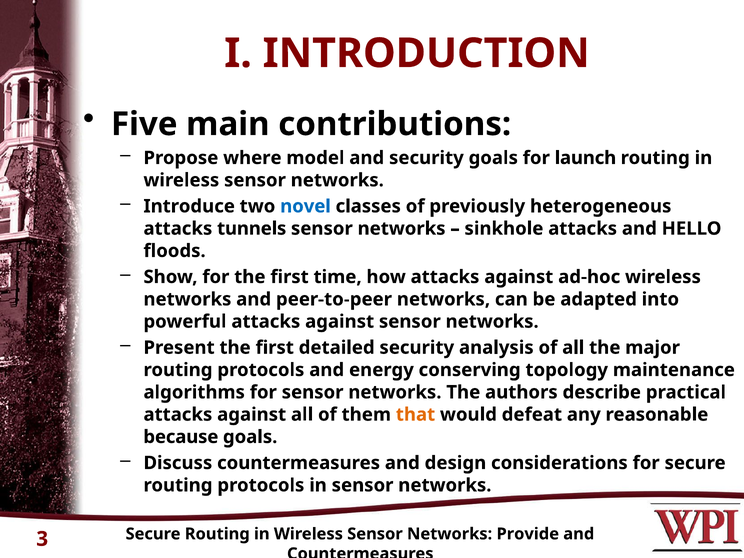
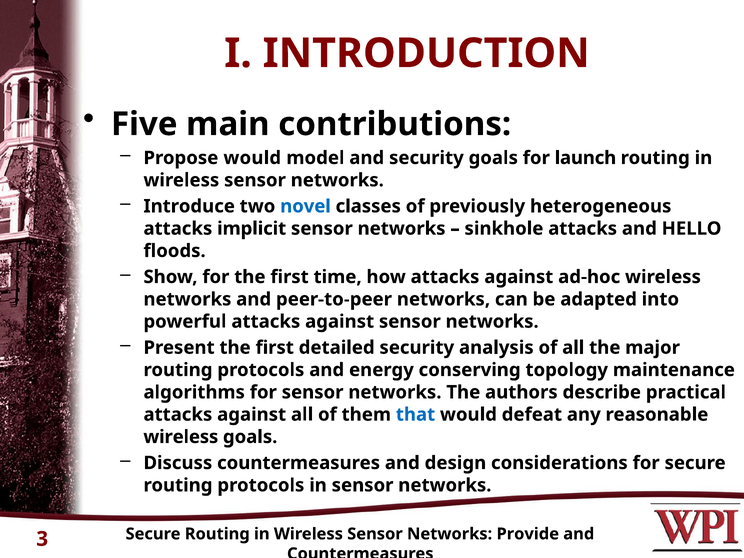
Propose where: where -> would (252, 158)
tunnels: tunnels -> implicit (252, 229)
that colour: orange -> blue (416, 415)
because: because -> wireless (181, 437)
